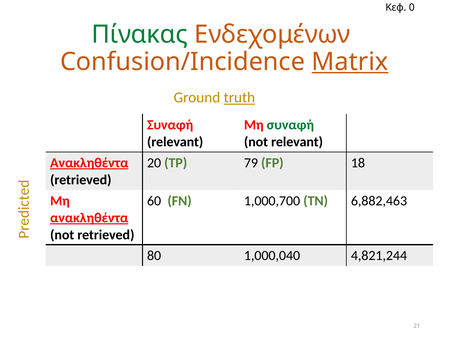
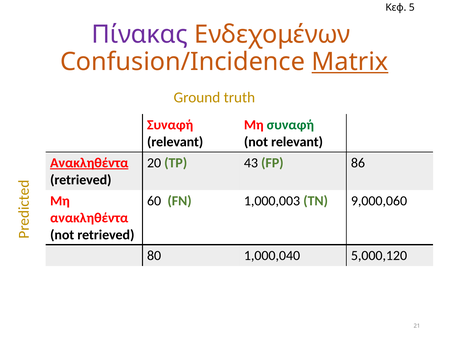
0: 0 -> 5 (412, 7)
Πίνακας colour: green -> purple (140, 34)
truth underline: present -> none (239, 98)
79: 79 -> 43 (251, 163)
18: 18 -> 86 (358, 163)
1,000,700: 1,000,700 -> 1,000,003 (272, 201)
6,882,463: 6,882,463 -> 9,000,060 (379, 201)
ανακληθέντα underline: present -> none (89, 218)
4,821,244: 4,821,244 -> 5,000,120 (379, 256)
